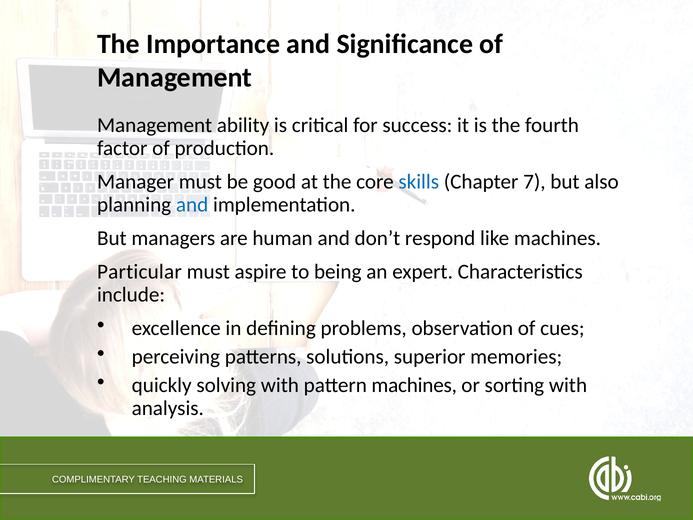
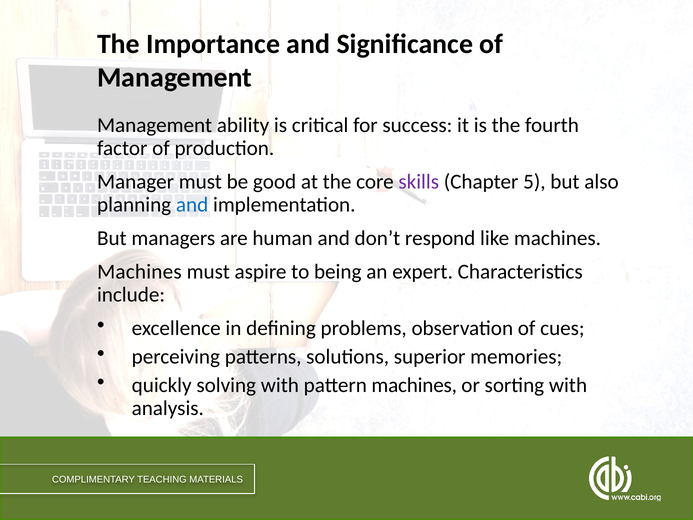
skills colour: blue -> purple (419, 182)
7: 7 -> 5 (534, 182)
Particular: Particular -> Machines (139, 272)
